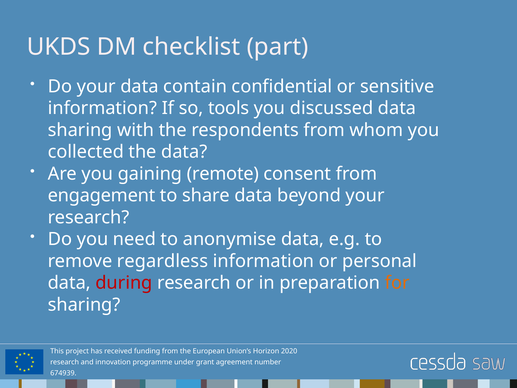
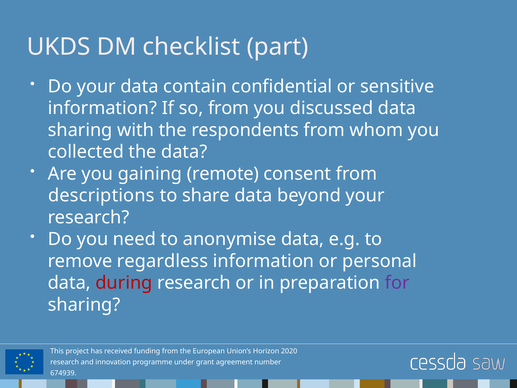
so tools: tools -> from (229, 108)
engagement: engagement -> descriptions (101, 195)
for colour: orange -> purple (397, 283)
